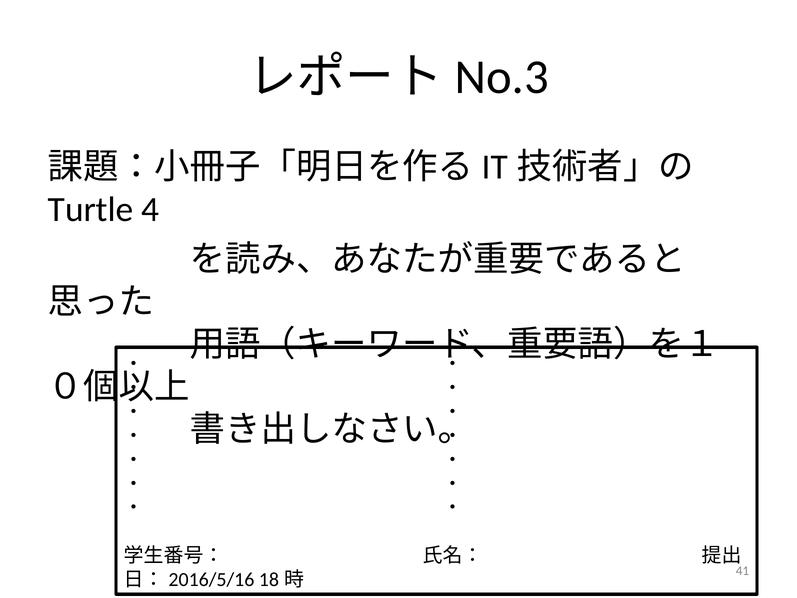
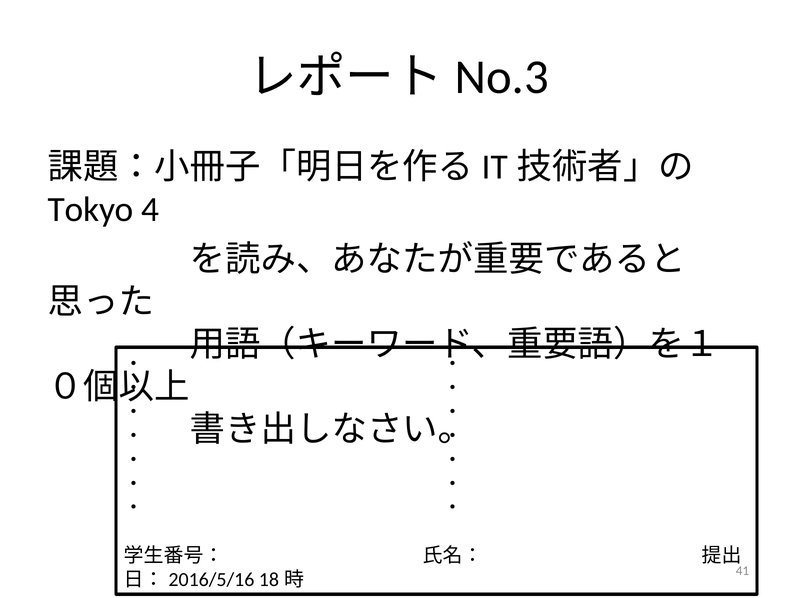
Turtle: Turtle -> Tokyo (91, 210)
